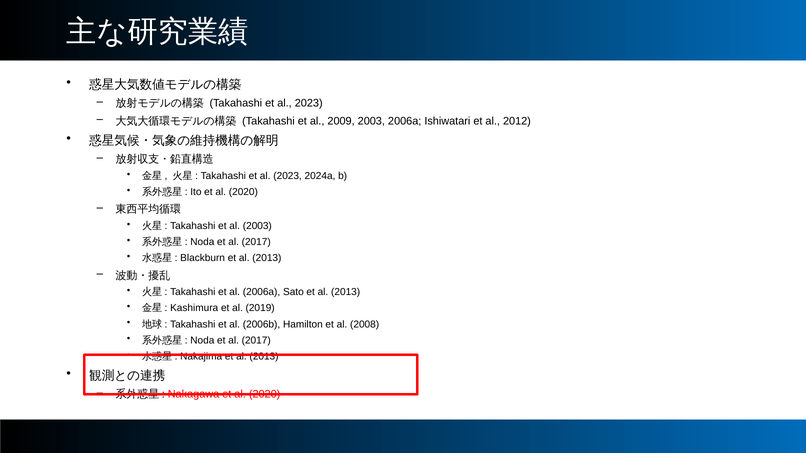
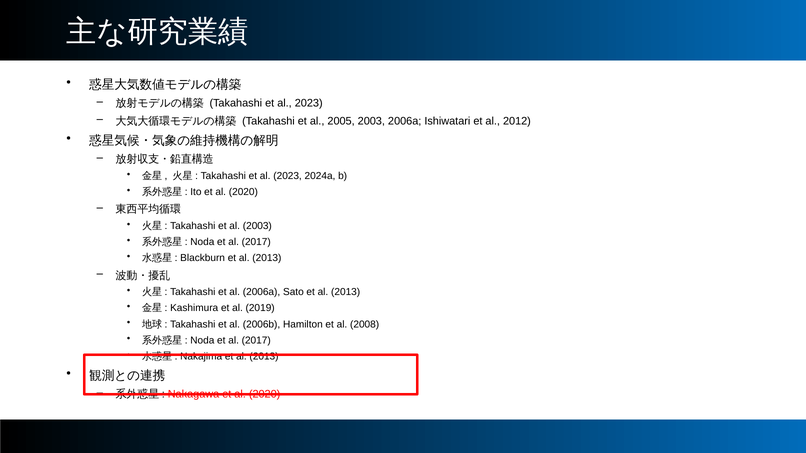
2009: 2009 -> 2005 (341, 121)
